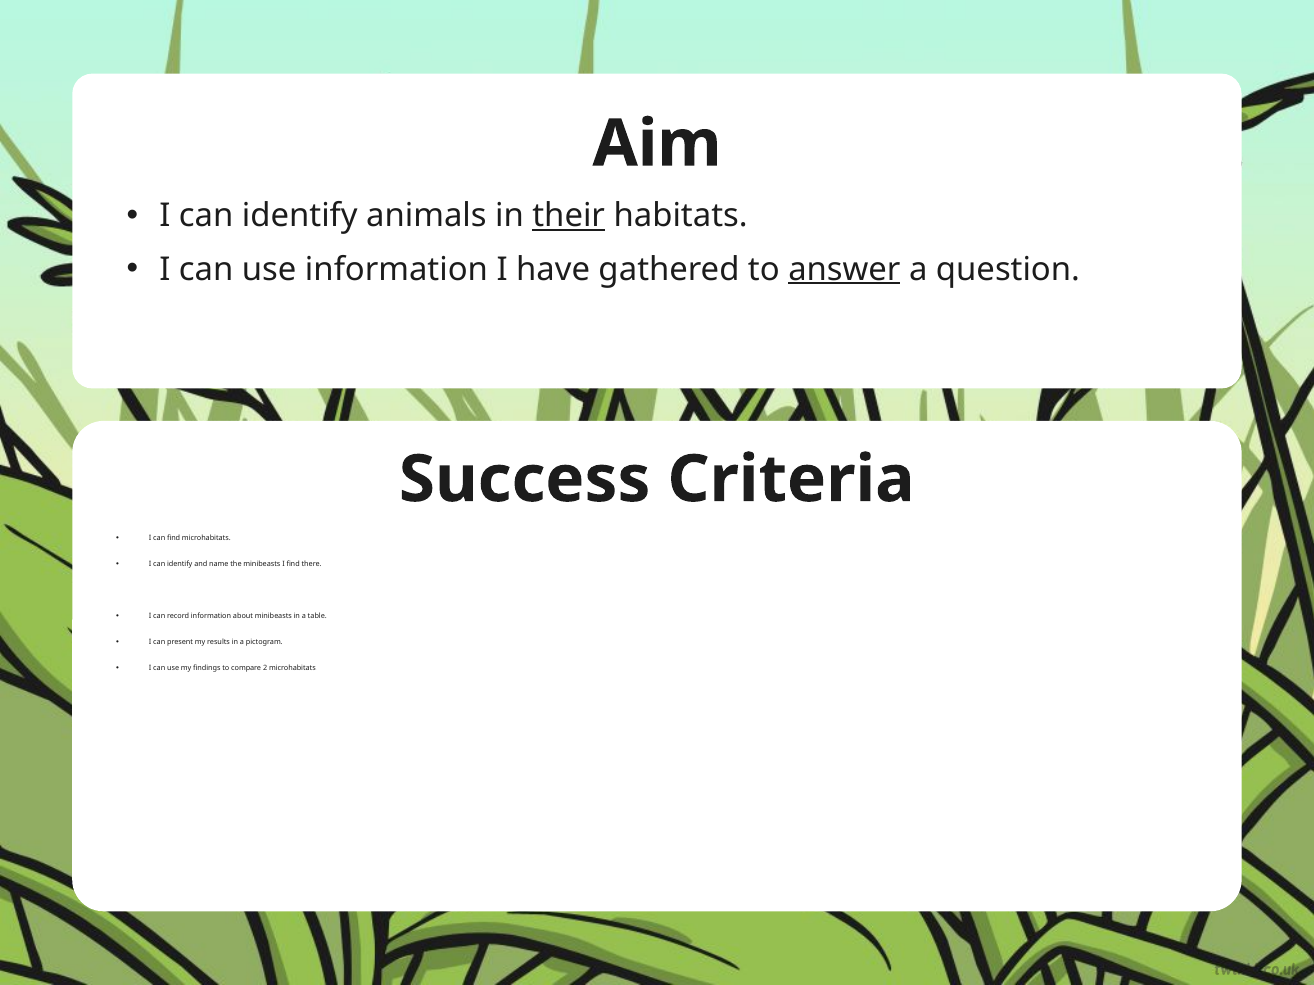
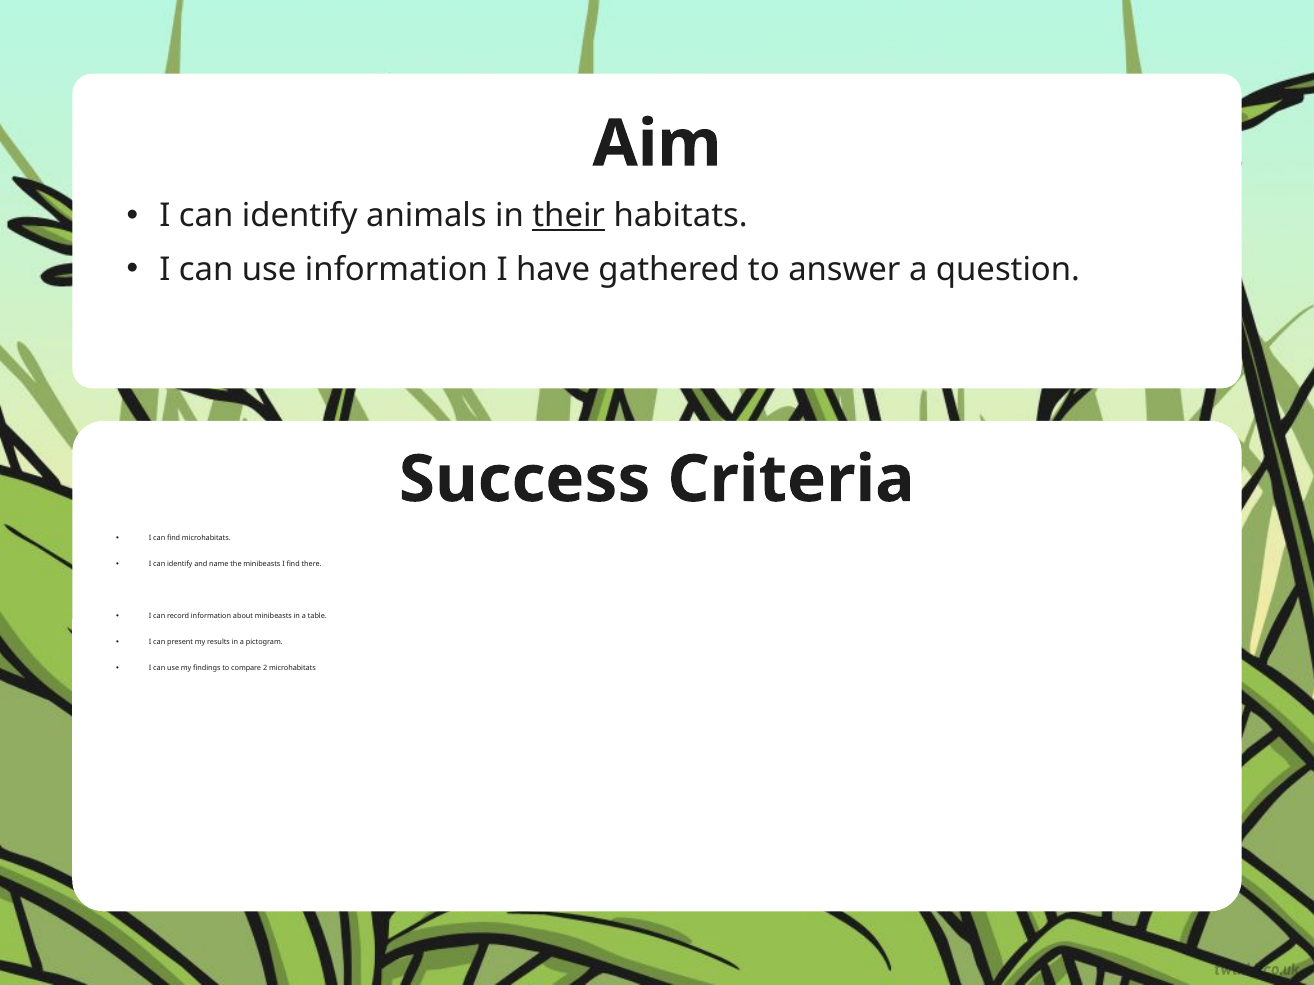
answer underline: present -> none (844, 269)
